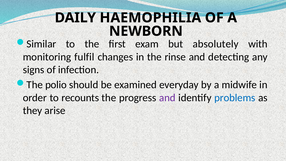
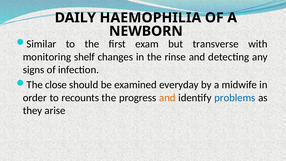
absolutely: absolutely -> transverse (216, 44)
fulfil: fulfil -> shelf (84, 57)
polio: polio -> close (56, 85)
and colour: purple -> orange (167, 98)
